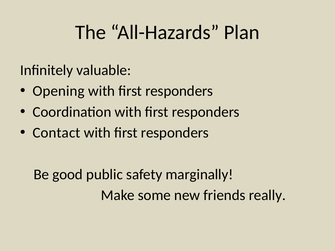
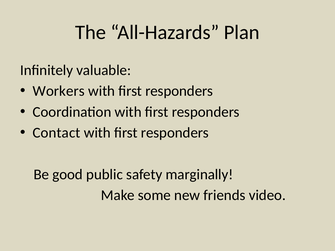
Opening: Opening -> Workers (59, 91)
really: really -> video (267, 195)
